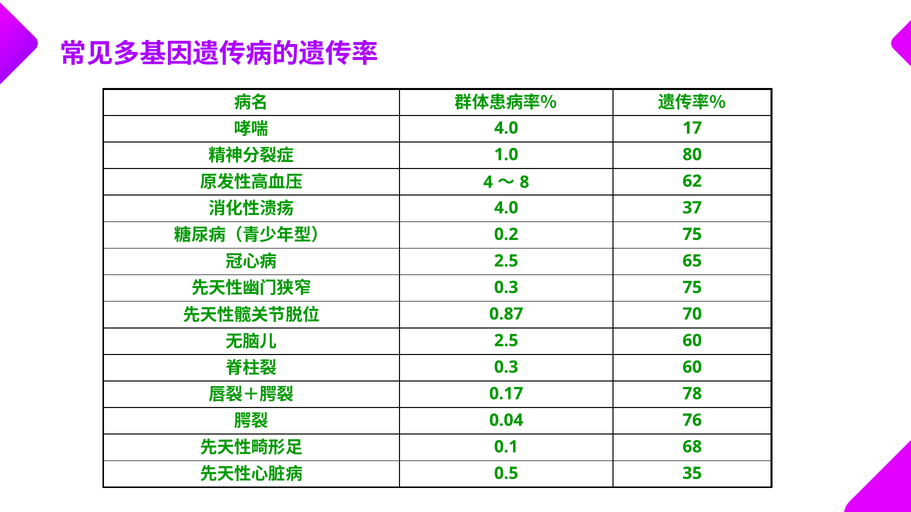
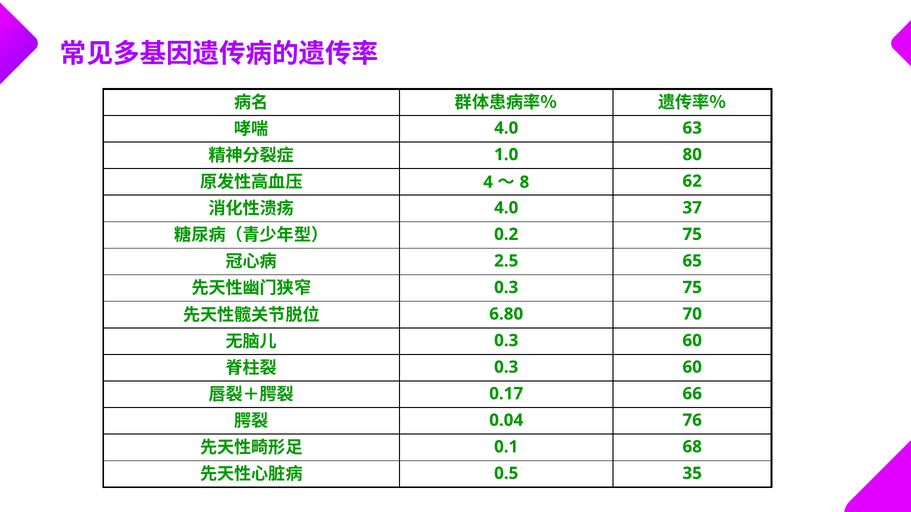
17: 17 -> 63 (692, 128)
0.87: 0.87 -> 6.80 (506, 314)
2.5: 2.5 -> 0.3 (506, 341)
78: 78 -> 66 (692, 394)
